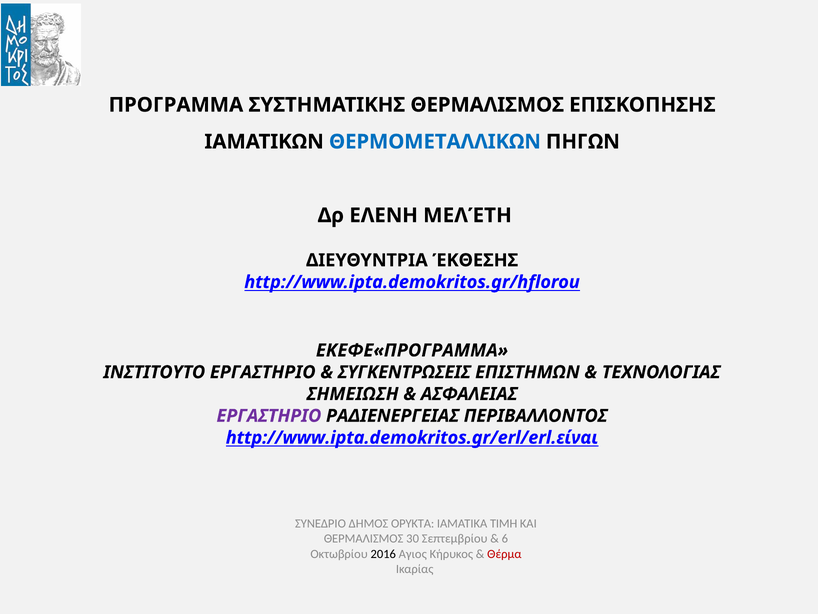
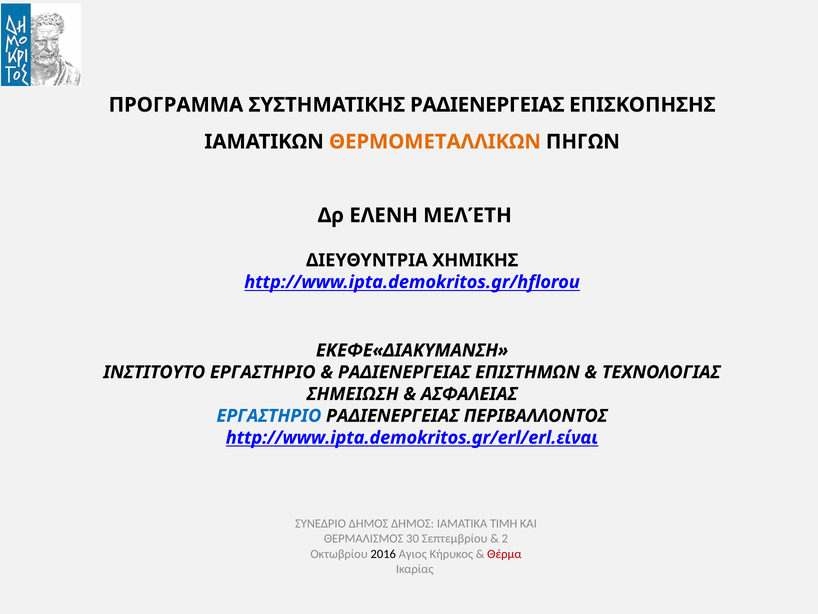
ΣΥΣΤΗΜΑΤΙΚΗΣ ΘΕΡΜΑΛΙΣΜΟΣ: ΘΕΡΜΑΛΙΣΜΟΣ -> ΡΑΔΙΕΝΕΡΓΕΙΑΣ (487, 105)
ΘΕΡΜΟΜΕΤΑΛΛΙΚΩΝ colour: blue -> orange (435, 142)
ΈΚΘΕΣΗΣ: ΈΚΘΕΣΗΣ -> ΧΗΜΙΚΗΣ (475, 260)
ΕΚΕΦΕ«ΠΡΟΓΡΑΜΜΑ: ΕΚΕΦΕ«ΠΡΟΓΡΑΜΜΑ -> ΕΚΕΦΕ«ΔΙΑΚΥΜΑΝΣΗ (412, 350)
ΣΥΓΚΕΝΤΡΩΣΕΙΣ: ΣΥΓΚΕΝΤΡΩΣΕΙΣ -> ΡΑΔΙΕΝΕΡΓΕΙΑΣ (404, 372)
ΕΡΓΑΣΤΗΡΙΟ colour: purple -> blue (269, 416)
ΔΗΜΟΣ ΟΡΥΚΤΑ: ΟΡΥΚΤΑ -> ΔΗΜΟΣ (413, 523)
6: 6 -> 2 (505, 538)
